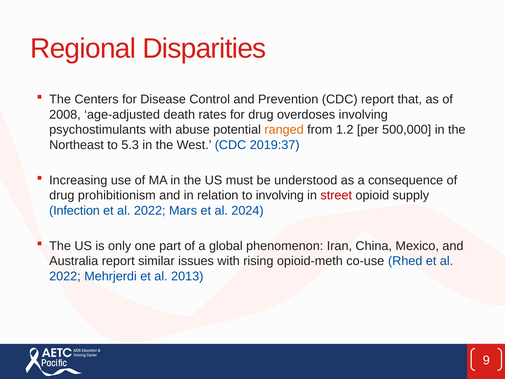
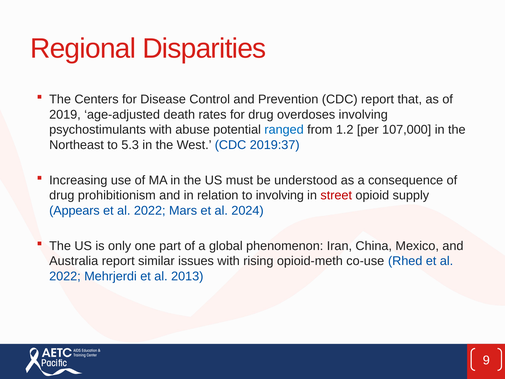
2008: 2008 -> 2019 (65, 115)
ranged colour: orange -> blue (284, 130)
500,000: 500,000 -> 107,000 (407, 130)
Infection: Infection -> Appears (74, 210)
